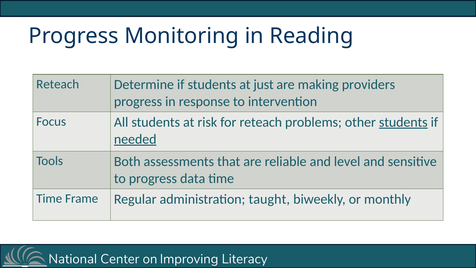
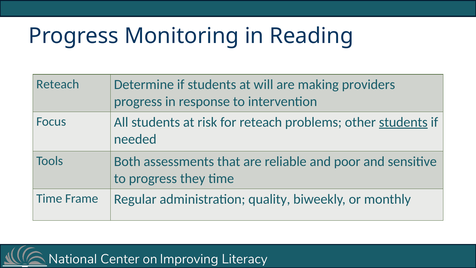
just: just -> will (263, 85)
needed underline: present -> none (135, 139)
level: level -> poor (347, 161)
data: data -> they (193, 178)
taught: taught -> quality (269, 199)
